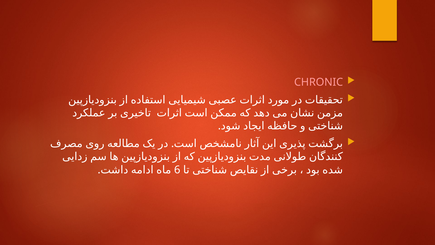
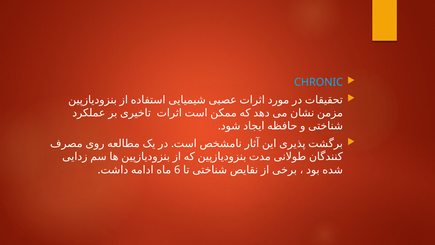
CHRONIC colour: pink -> light blue (319, 82)
